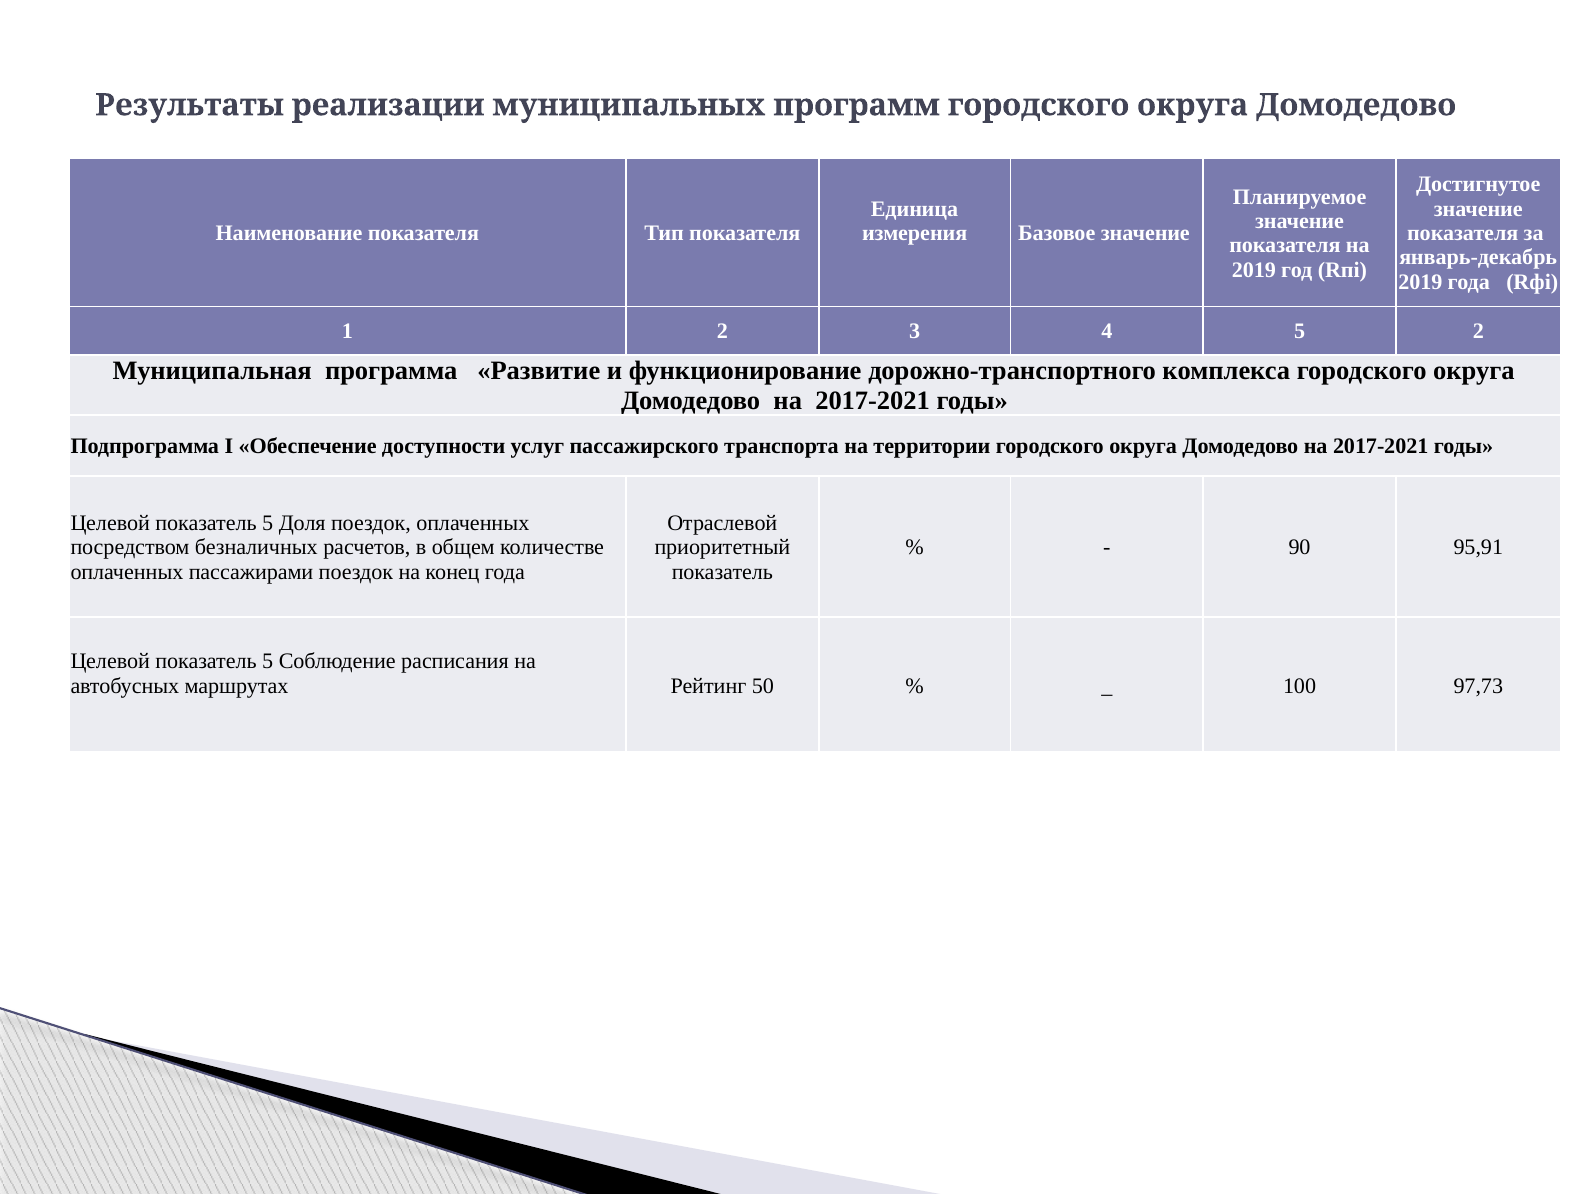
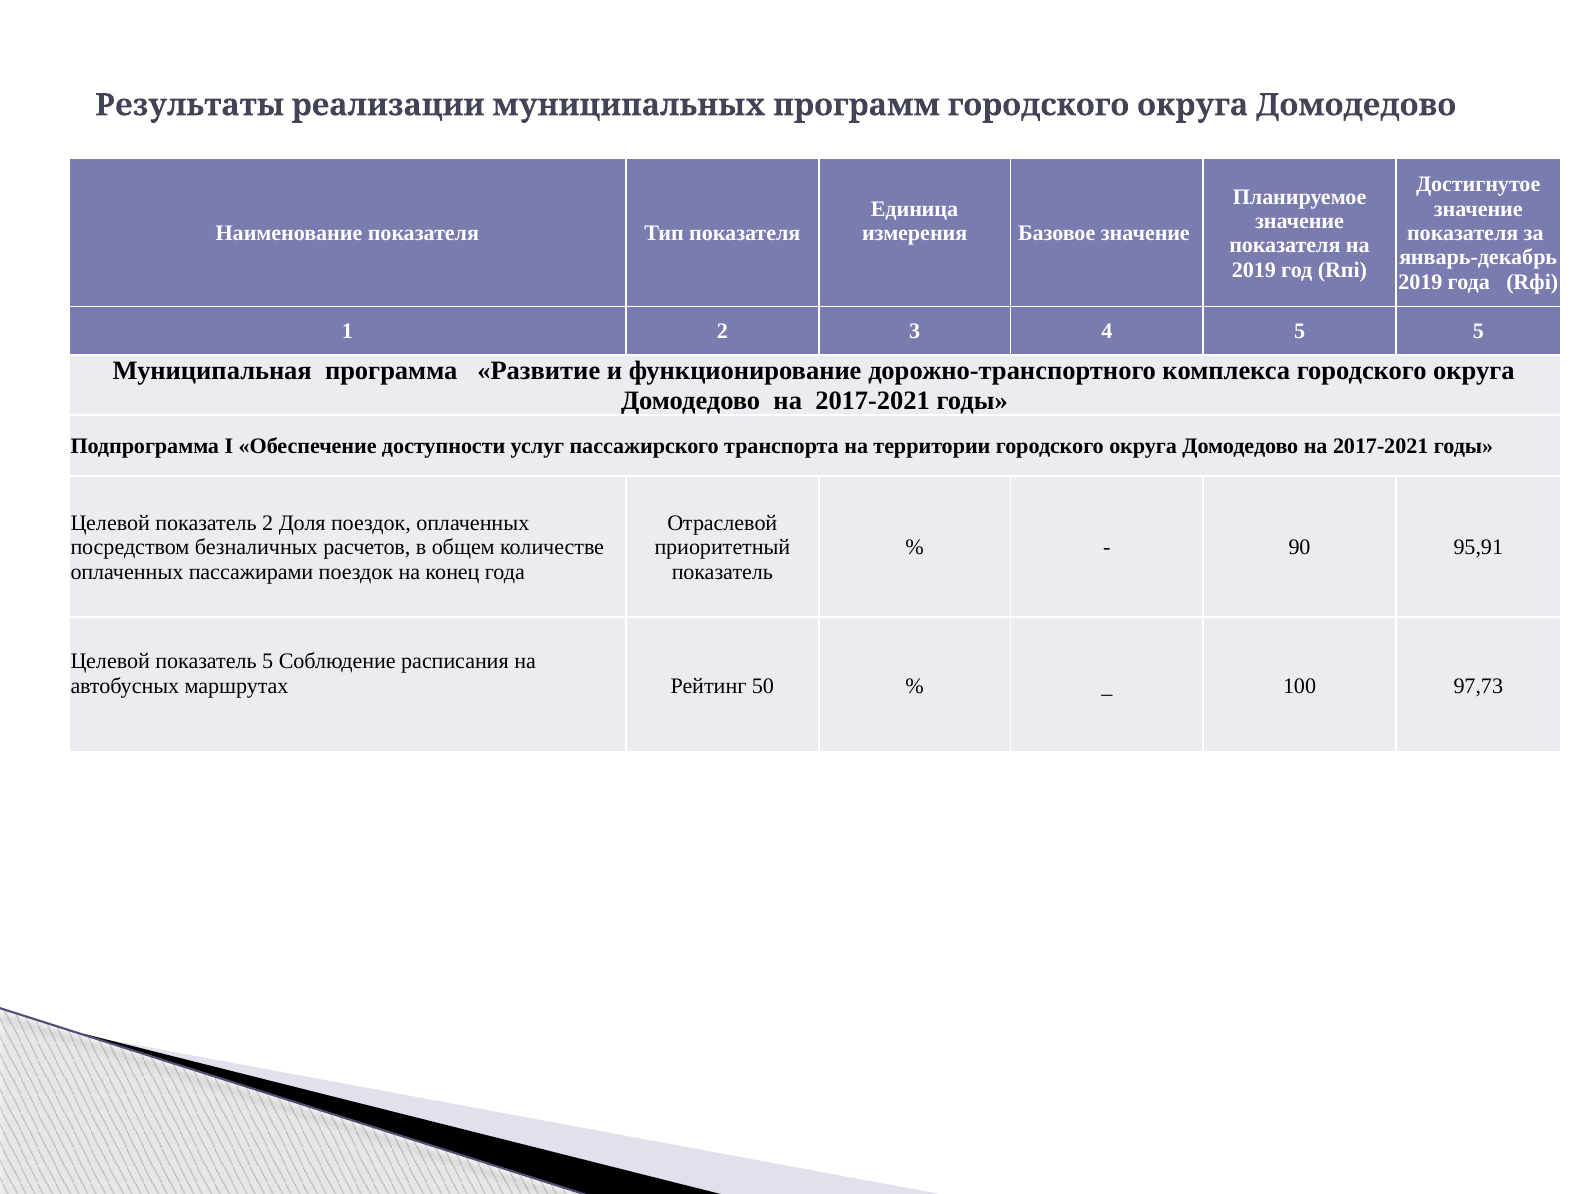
5 2: 2 -> 5 (1478, 331)
5: 5 -> 2 (268, 523)
